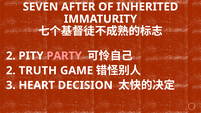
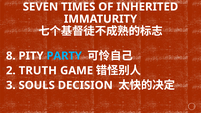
AFTER: AFTER -> TIMES (78, 7)
2: 2 -> 8 (11, 56)
PARTY colour: pink -> light blue (64, 56)
HEART: HEART -> SOULS (37, 85)
